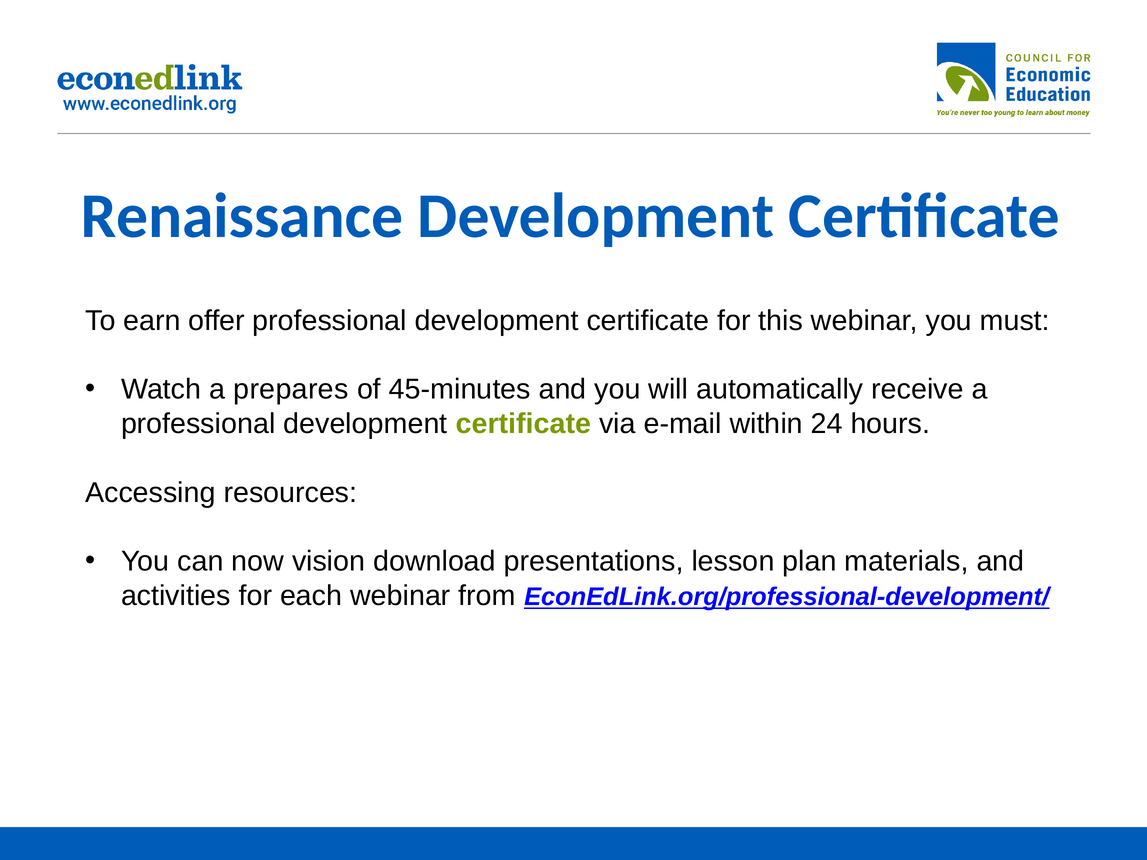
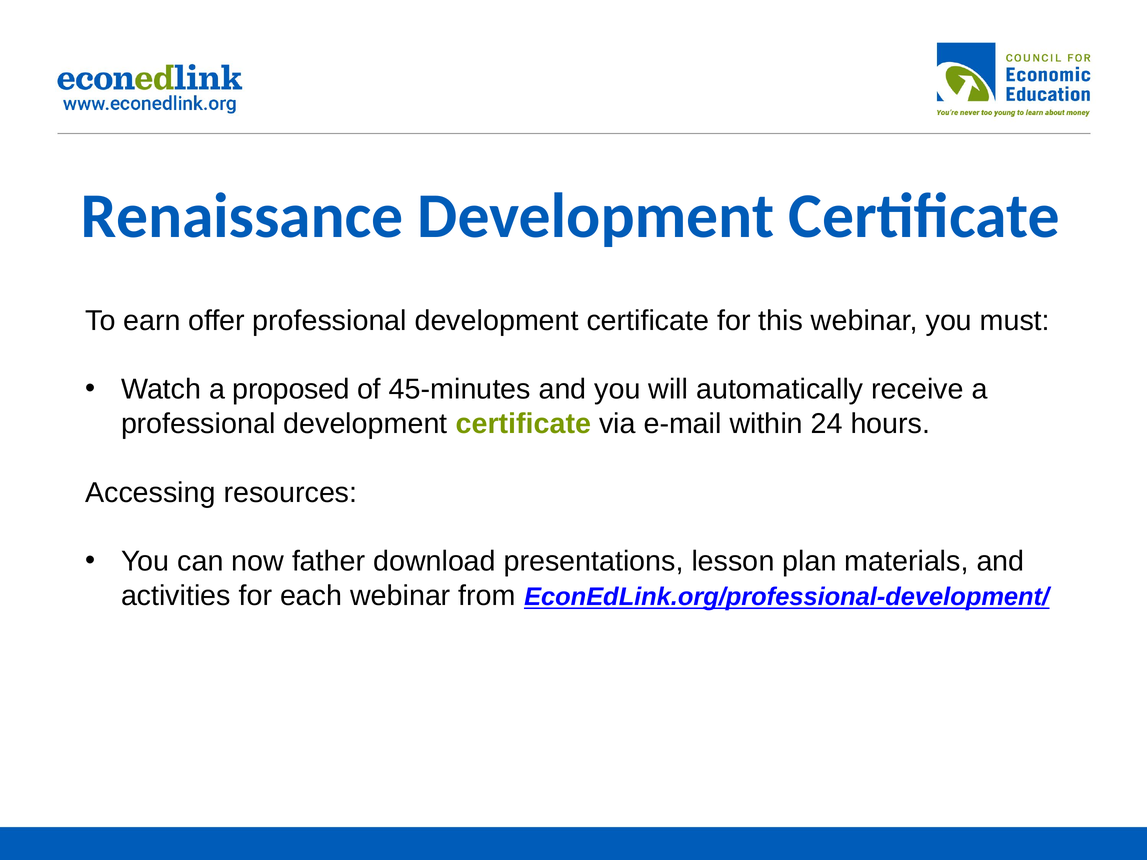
prepares: prepares -> proposed (291, 390)
vision: vision -> father (329, 562)
